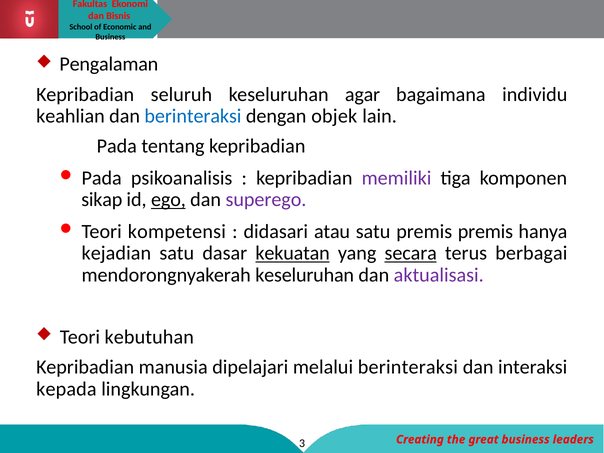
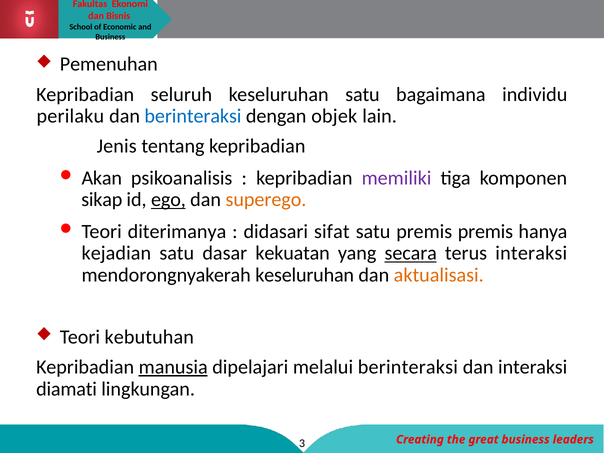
Pengalaman: Pengalaman -> Pemenuhan (109, 64)
keseluruhan agar: agar -> satu (362, 94)
keahlian: keahlian -> perilaku (70, 116)
Pada: Pada -> Jenis (117, 146)
Pada: Pada -> Akan (102, 178)
superego colour: purple -> orange (266, 200)
kompetensi: kompetensi -> diterimanya (177, 232)
atau: atau -> sifat (332, 232)
kekuatan underline: present -> none (293, 253)
terus berbagai: berbagai -> interaksi (531, 253)
aktualisasi colour: purple -> orange (439, 275)
manusia underline: none -> present (173, 367)
kepada: kepada -> diamati (67, 389)
